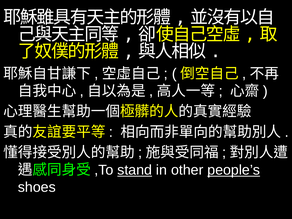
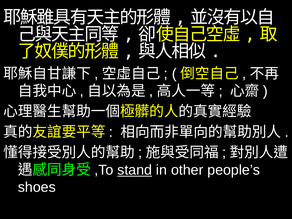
people’s underline: present -> none (234, 170)
